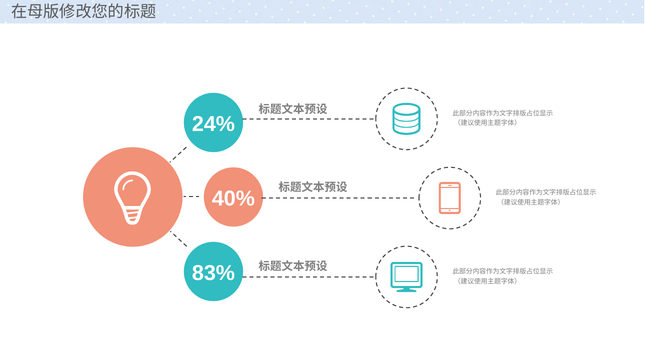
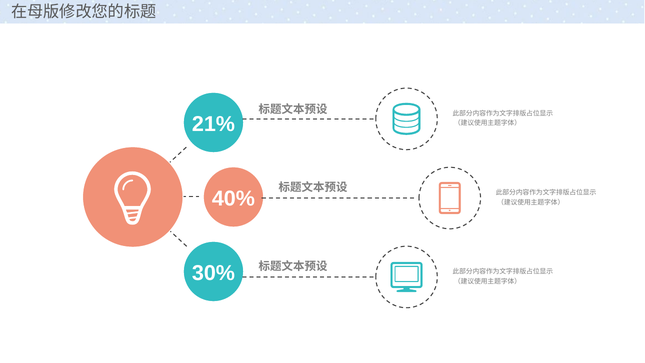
24%: 24% -> 21% (213, 124)
83%: 83% -> 30% (213, 273)
